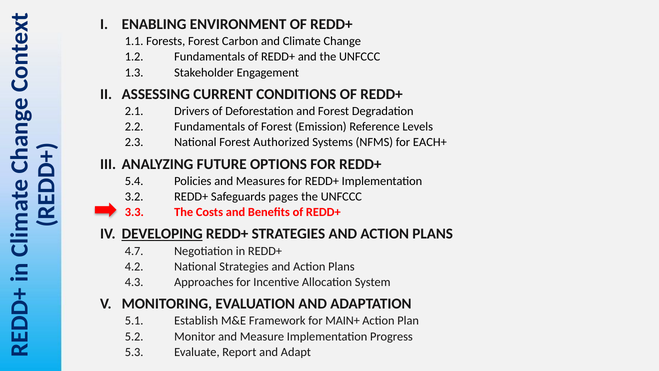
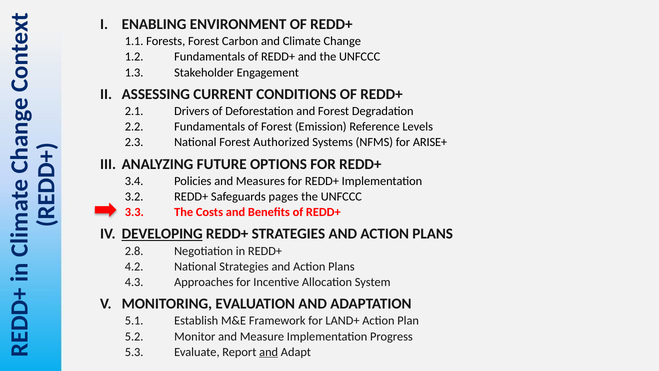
EACH+: EACH+ -> ARISE+ (430, 142)
5.4: 5.4 -> 3.4 (134, 181)
4.7: 4.7 -> 2.8 (134, 251)
MAIN+: MAIN+ -> LAND+ (343, 321)
and underline: none -> present (269, 352)
